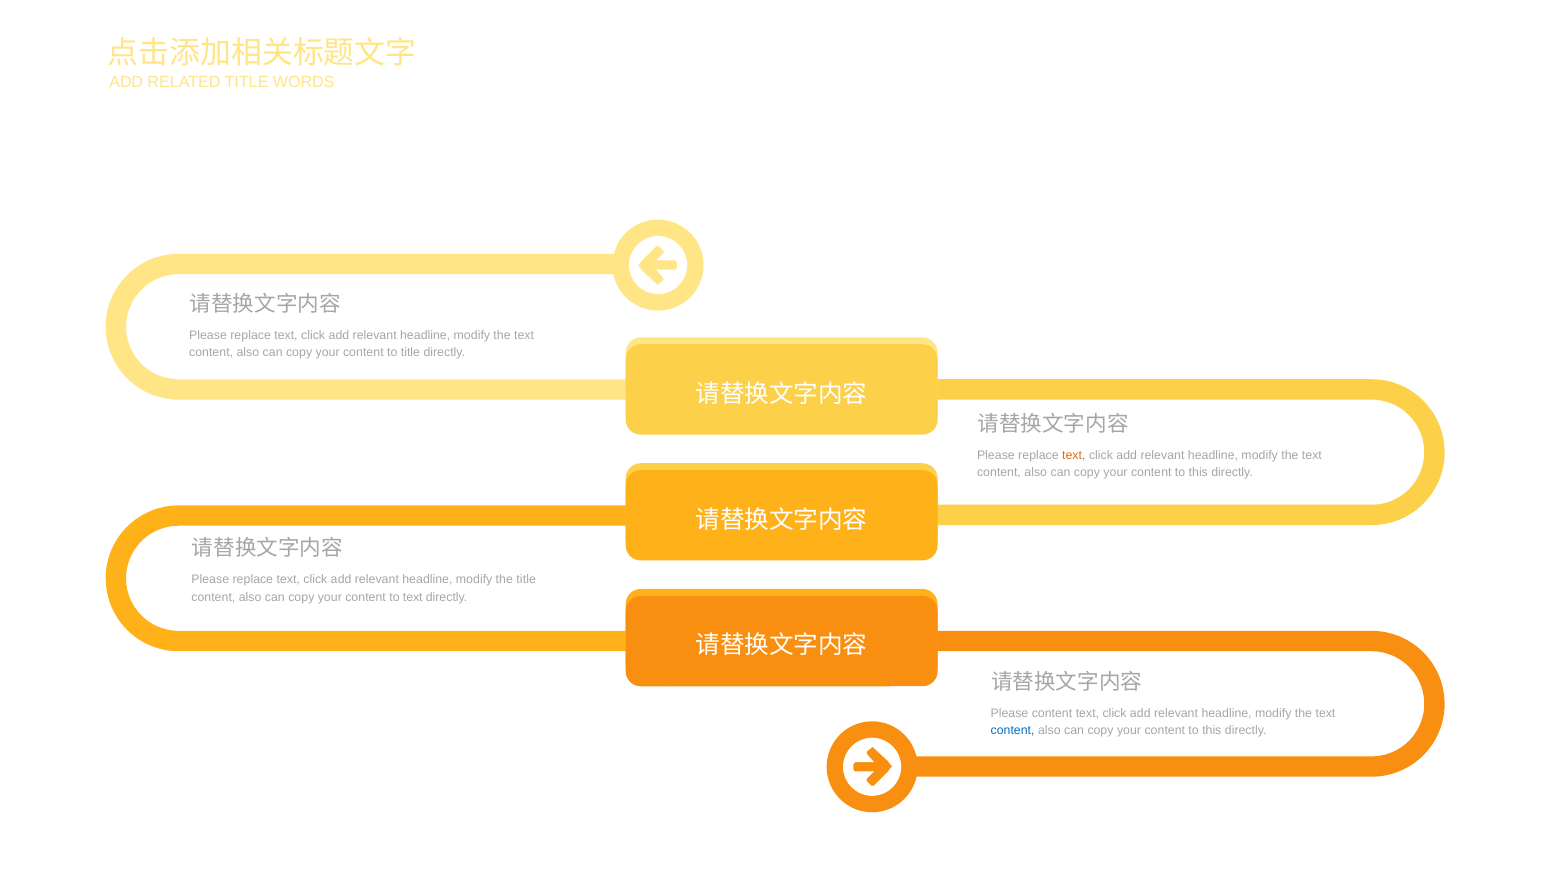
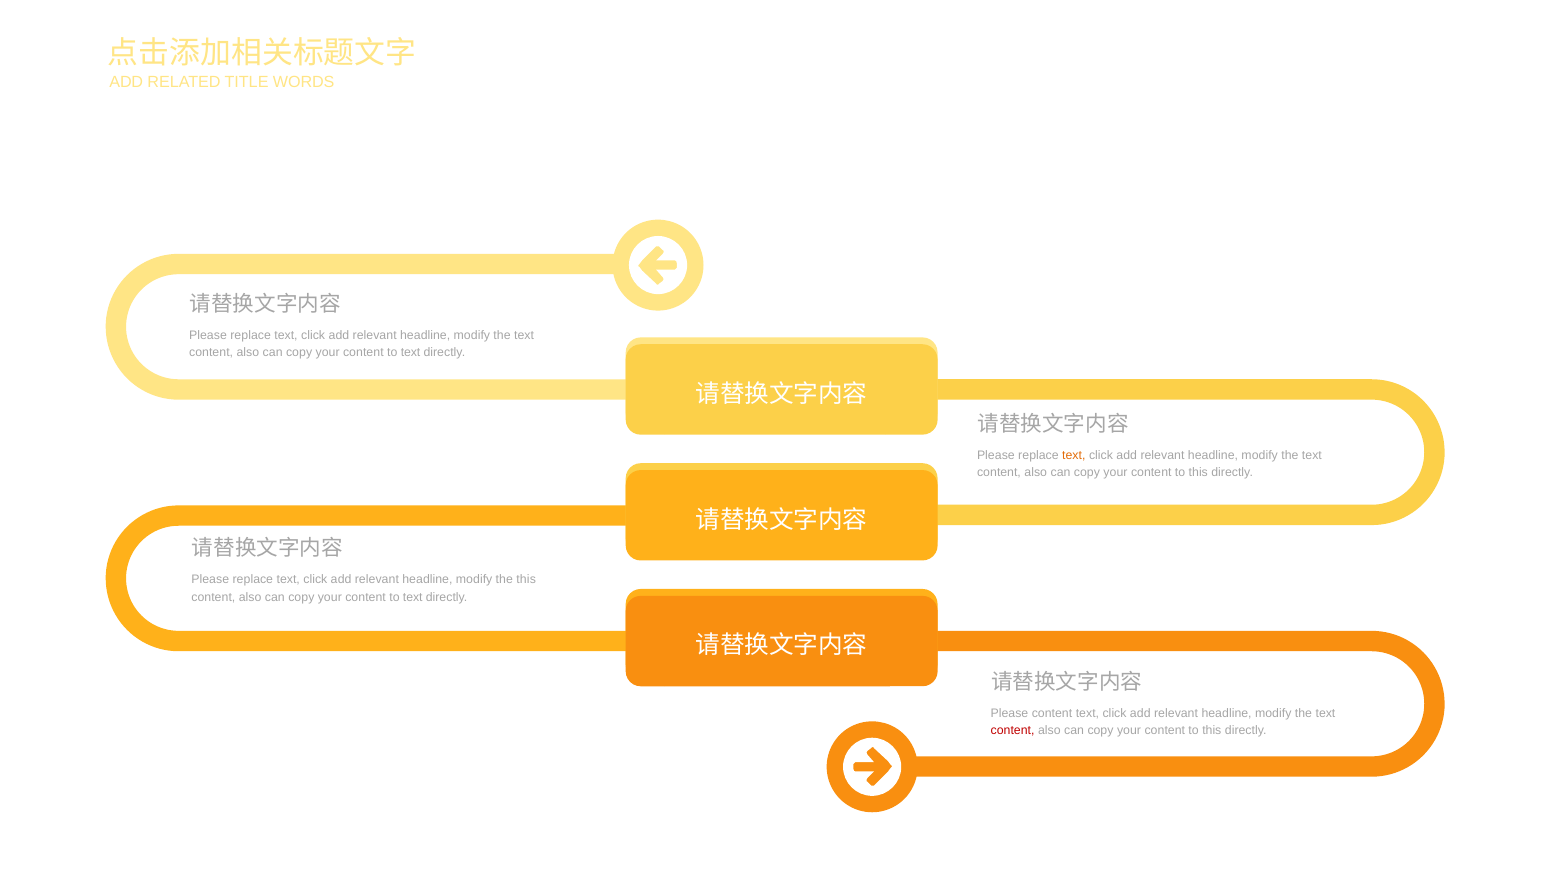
title: title -> text (410, 353)
the title: title -> this (526, 580)
content colour: blue -> red (1013, 731)
